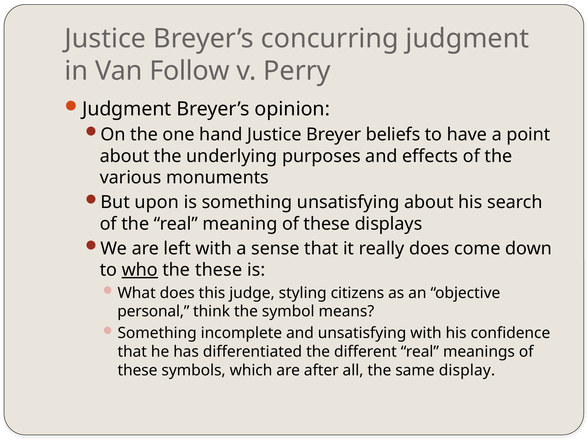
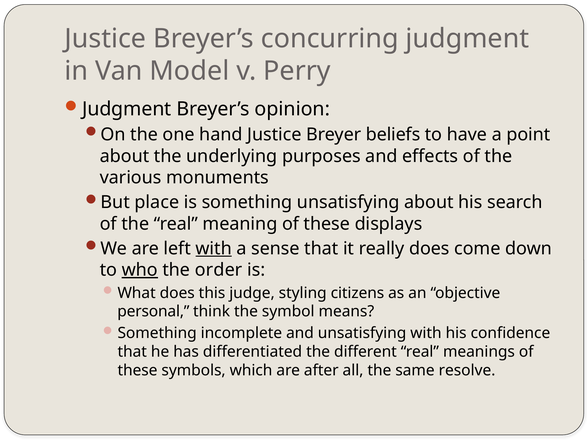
Follow: Follow -> Model (189, 71)
upon: upon -> place (157, 202)
with underline: none -> present (214, 248)
the these: these -> order (219, 270)
display: display -> resolve (467, 370)
